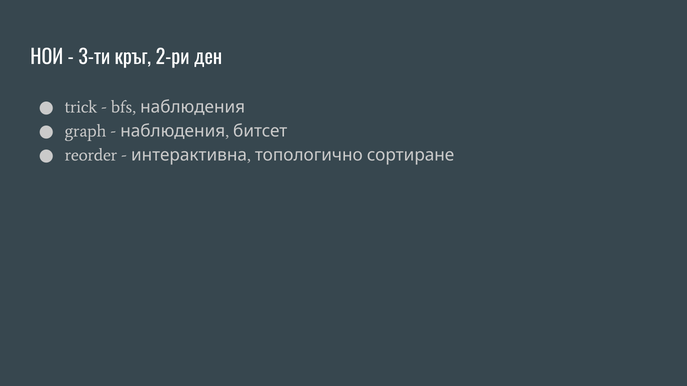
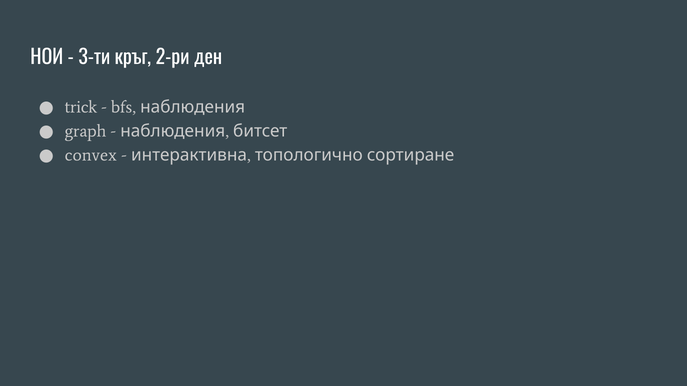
reorder: reorder -> convex (91, 155)
